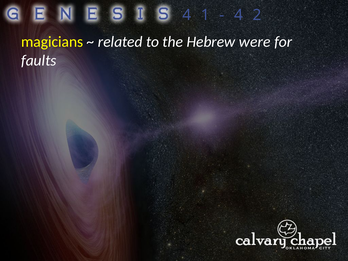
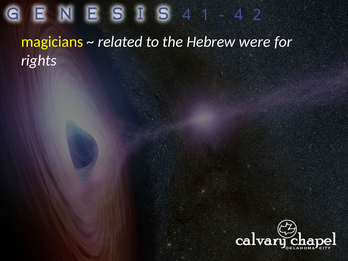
faults: faults -> rights (39, 60)
